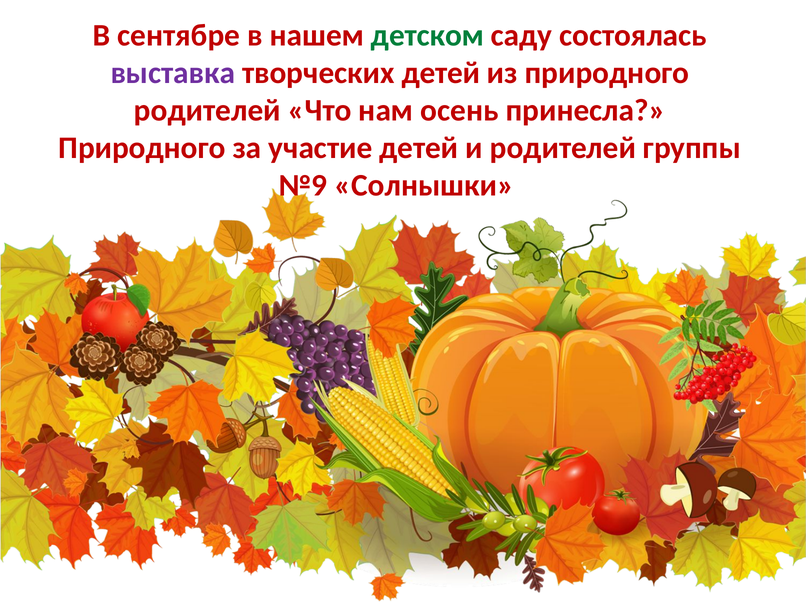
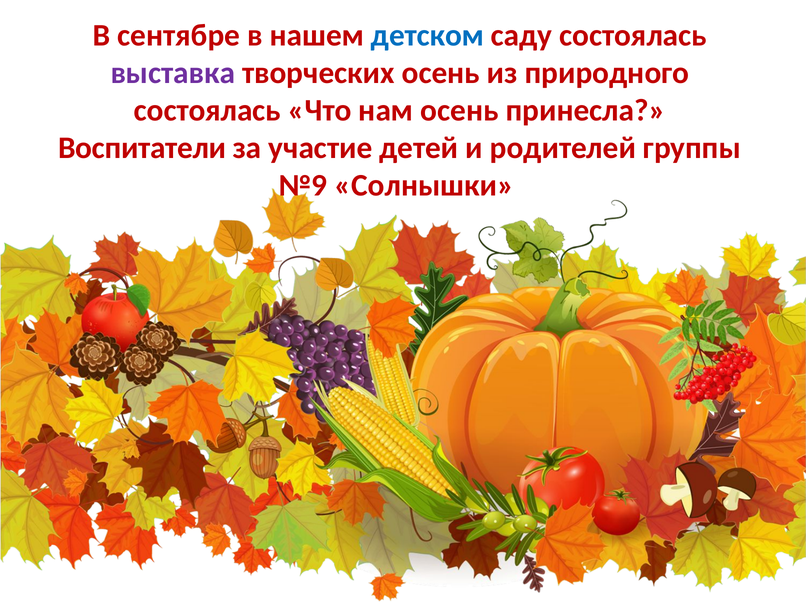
детском colour: green -> blue (428, 35)
творческих детей: детей -> осень (441, 73)
родителей: родителей -> состоялась (207, 110)
Природного: Природного -> Воспитатели (142, 148)
